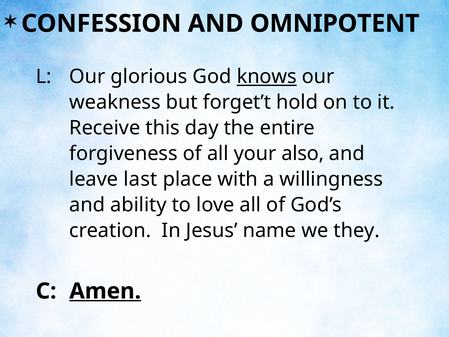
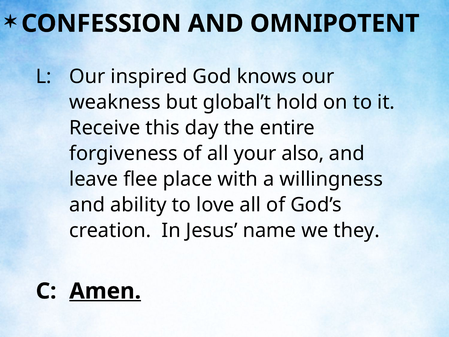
glorious: glorious -> inspired (149, 77)
knows underline: present -> none (267, 77)
forget’t: forget’t -> global’t (237, 102)
last: last -> flee (141, 179)
